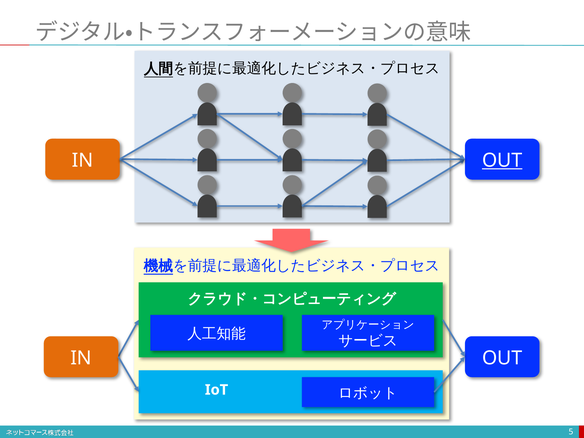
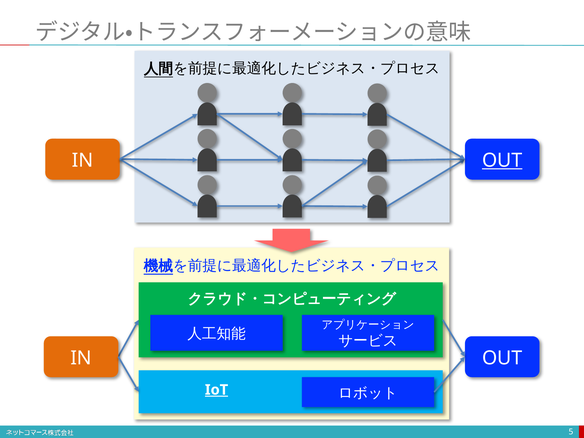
IoT underline: none -> present (217, 390)
